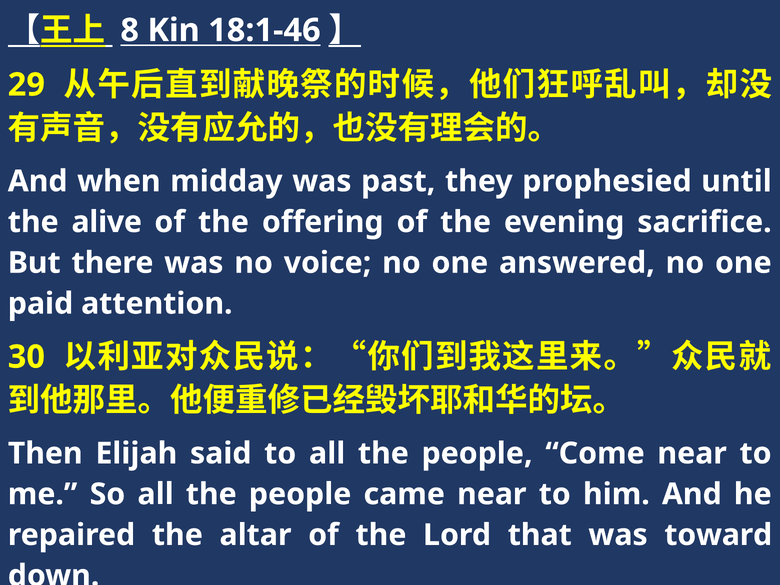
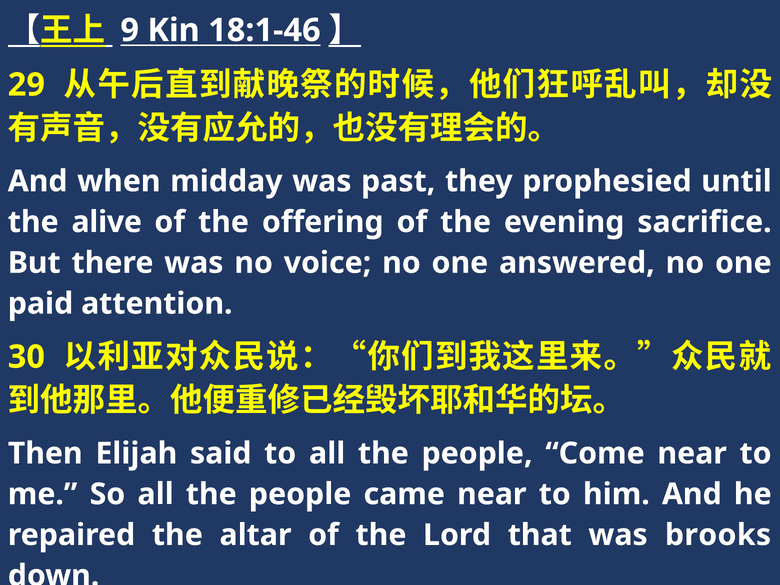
8: 8 -> 9 (130, 30)
toward: toward -> brooks (718, 535)
